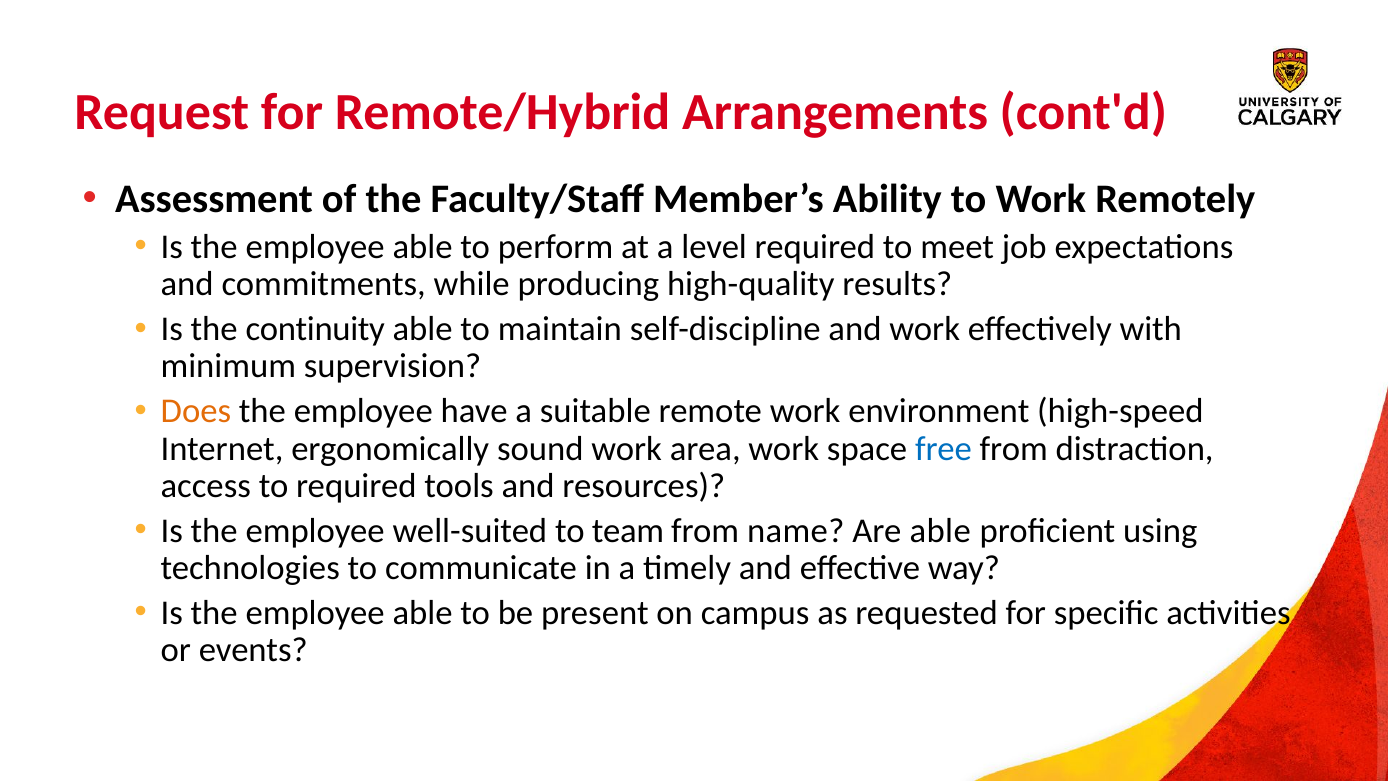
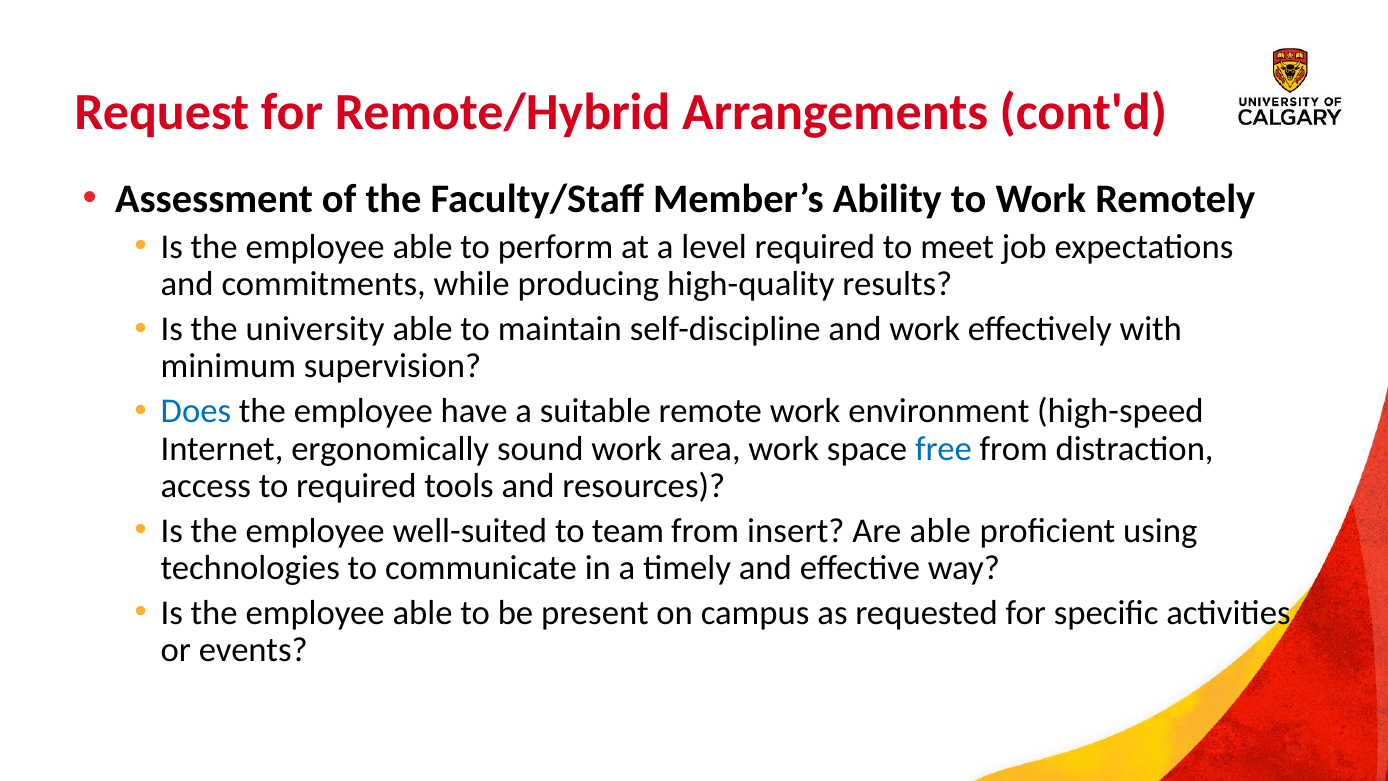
continuity: continuity -> university (315, 329)
Does colour: orange -> blue (196, 411)
name: name -> insert (796, 531)
